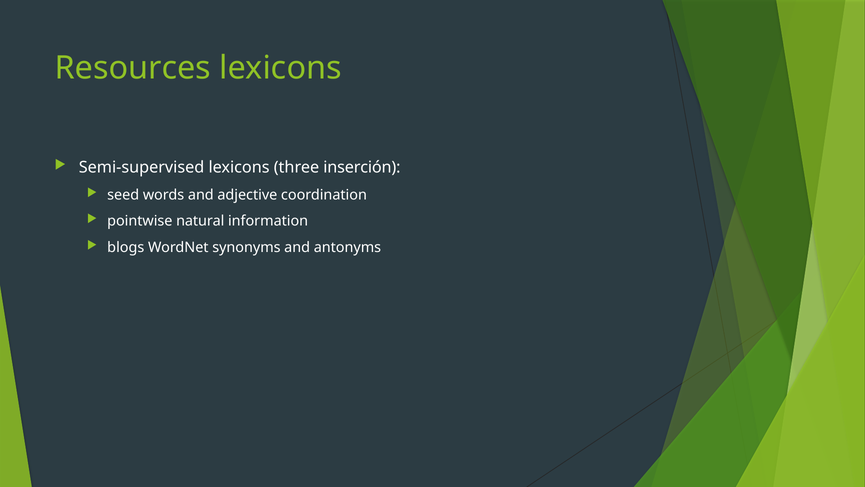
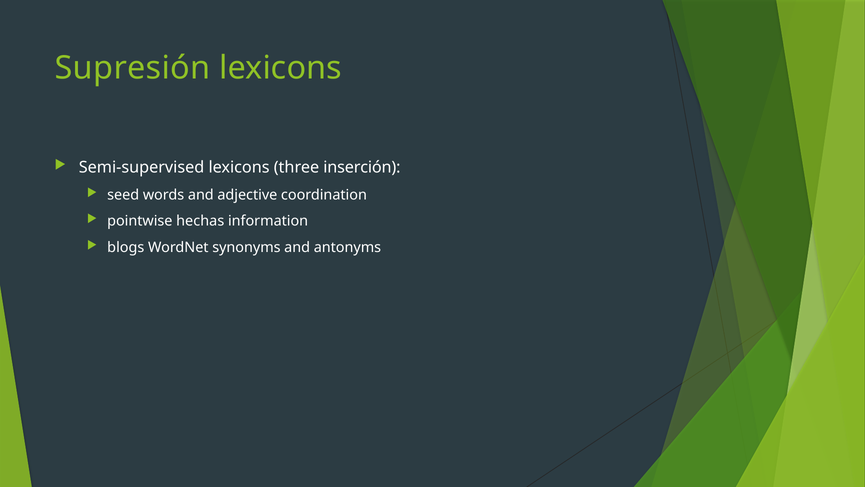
Resources: Resources -> Supresión (133, 68)
natural: natural -> hechas (200, 221)
